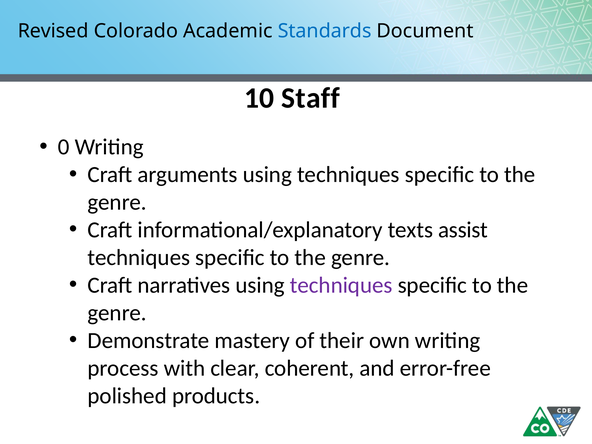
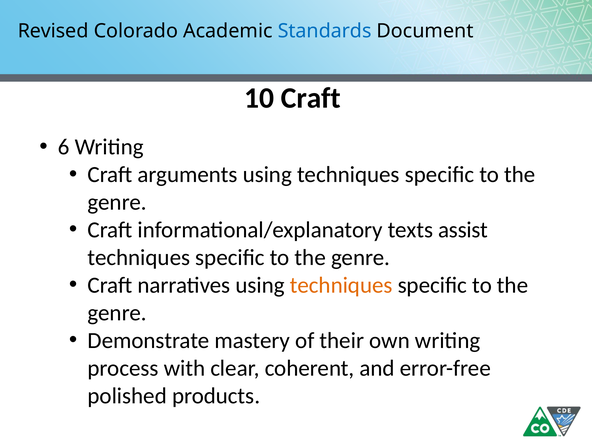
10 Staff: Staff -> Craft (311, 98)
0: 0 -> 6 (64, 147)
techniques colour: purple -> orange (341, 285)
